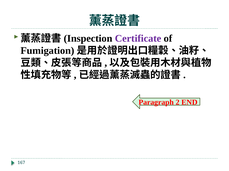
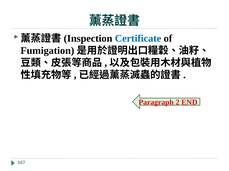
Certificate colour: purple -> blue (138, 38)
